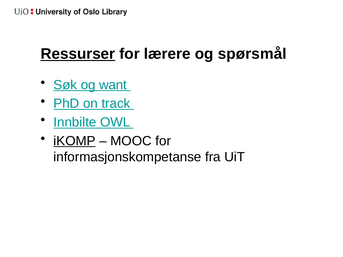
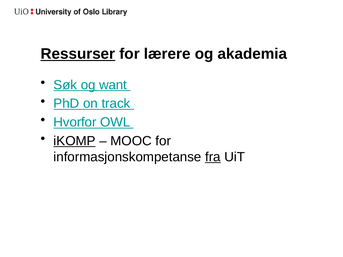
spørsmål: spørsmål -> akademia (252, 54)
Innbilte: Innbilte -> Hvorfor (75, 122)
fra underline: none -> present (213, 157)
